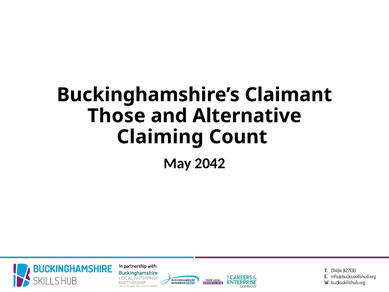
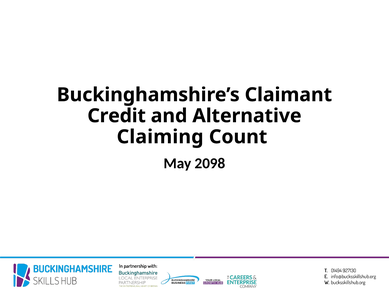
Those: Those -> Credit (117, 116)
2042: 2042 -> 2098 (210, 163)
